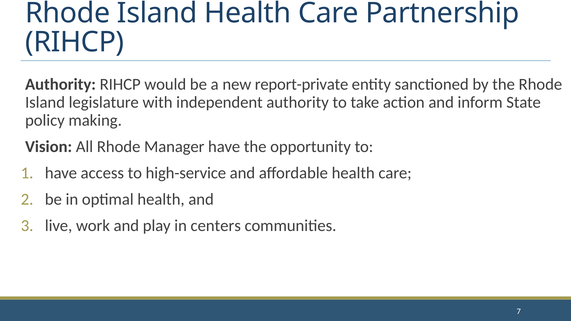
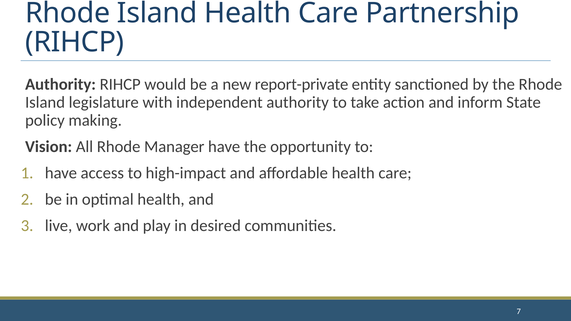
high-service: high-service -> high-impact (186, 173)
centers: centers -> desired (216, 226)
